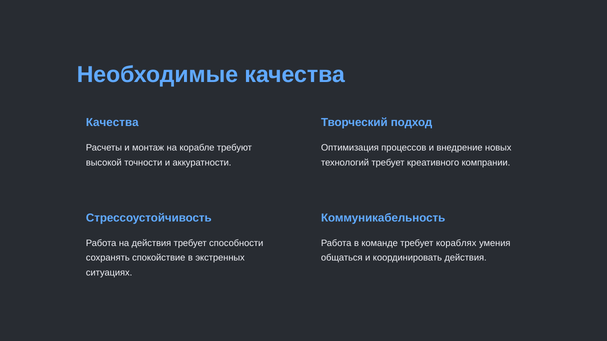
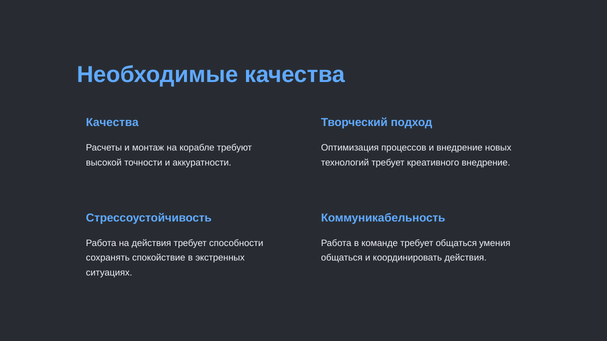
креативного компрании: компрании -> внедрение (486, 163)
требует кораблях: кораблях -> общаться (456, 244)
